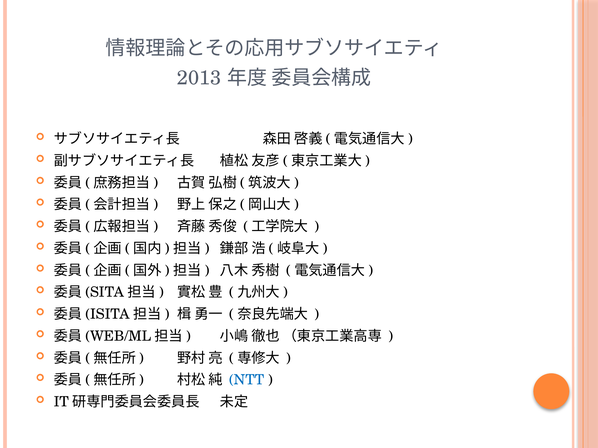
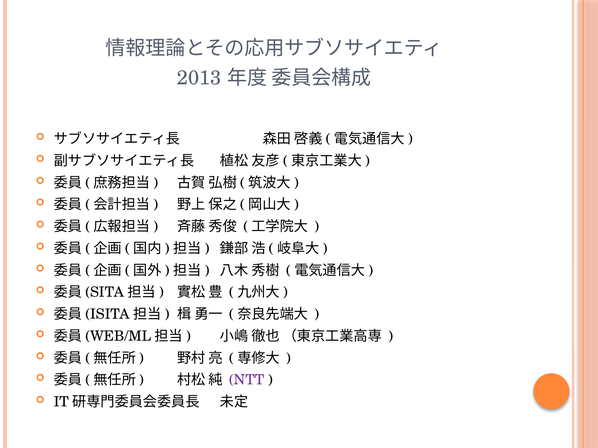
NTT colour: blue -> purple (247, 380)
